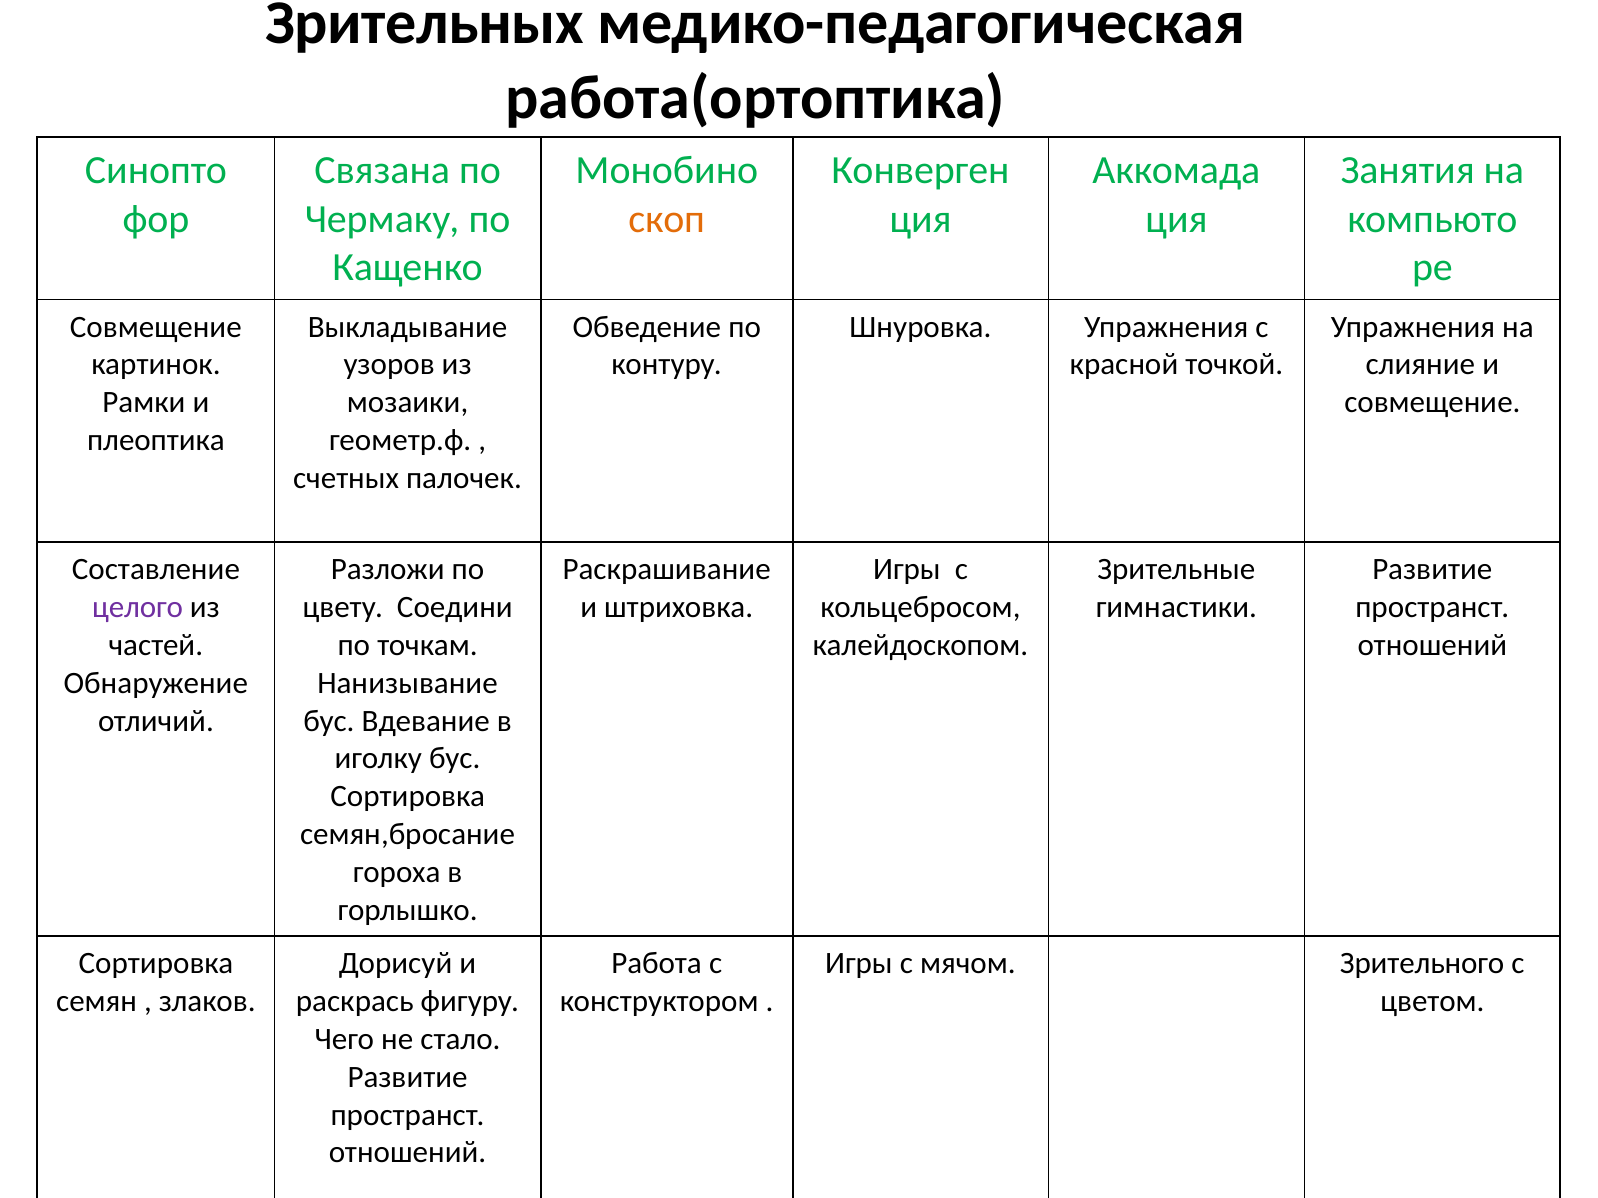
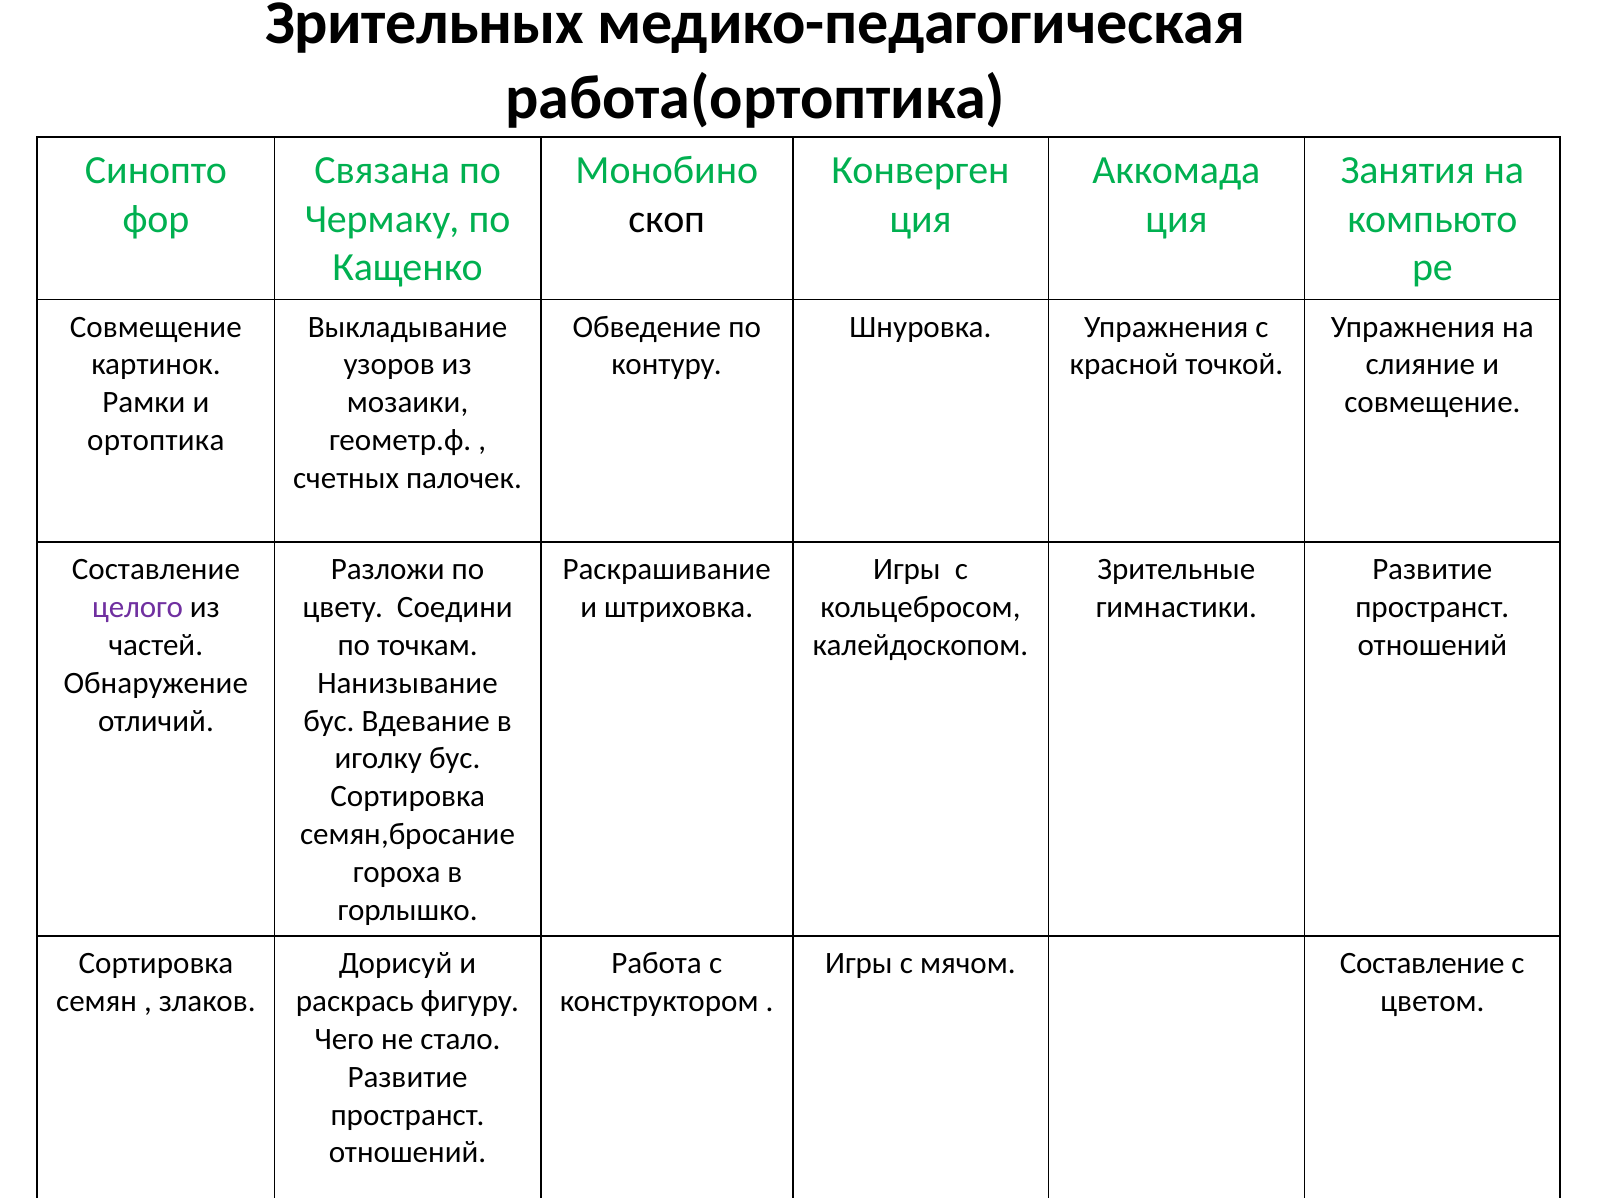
скоп colour: orange -> black (667, 219)
плеоптика: плеоптика -> ортоптика (156, 440)
мячом Зрительного: Зрительного -> Составление (1422, 964)
